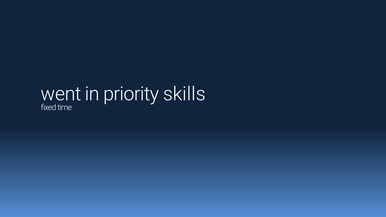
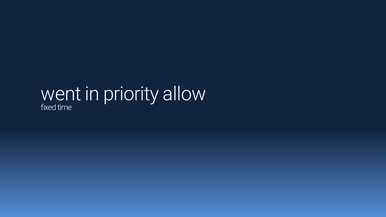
skills: skills -> allow (184, 94)
